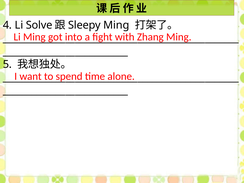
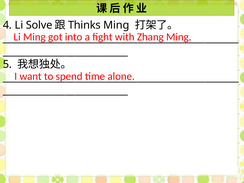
Sleepy: Sleepy -> Thinks (84, 25)
